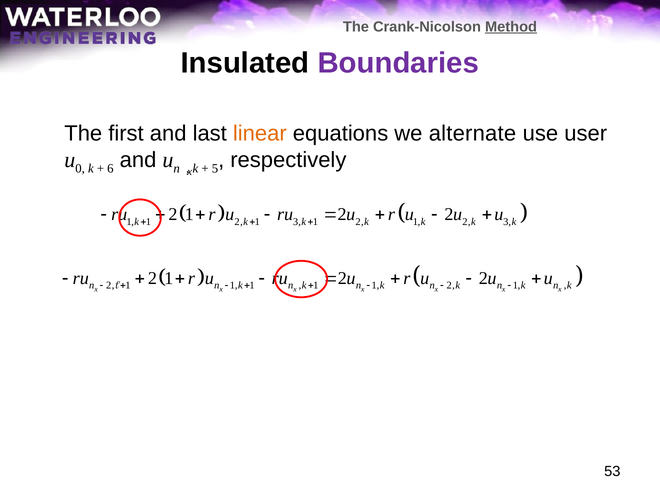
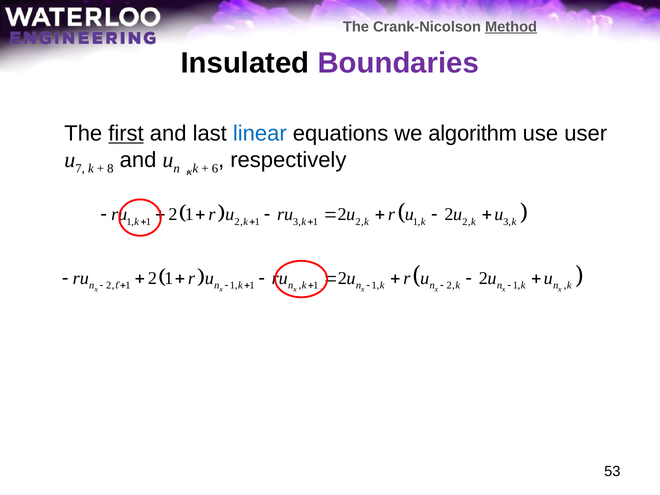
first underline: none -> present (126, 134)
linear colour: orange -> blue (260, 134)
alternate: alternate -> algorithm (473, 134)
0: 0 -> 7 (80, 169)
6: 6 -> 8 (110, 169)
5: 5 -> 6 (215, 169)
